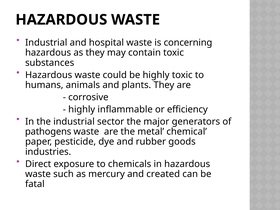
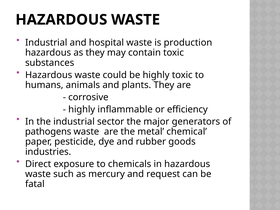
concerning: concerning -> production (188, 43)
created: created -> request (163, 174)
